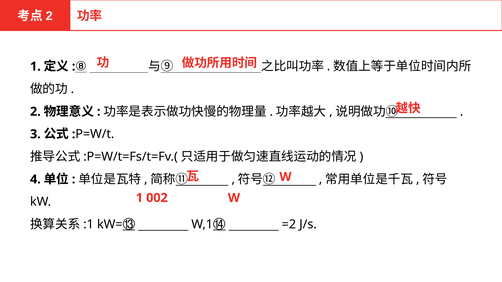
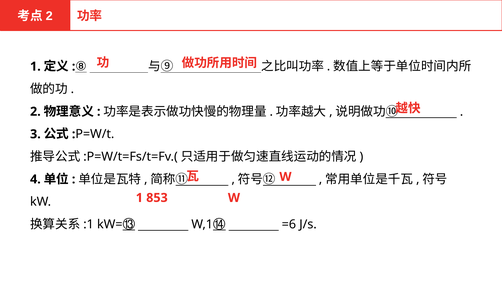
002: 002 -> 853 (157, 198)
=2: =2 -> =6 (289, 225)
